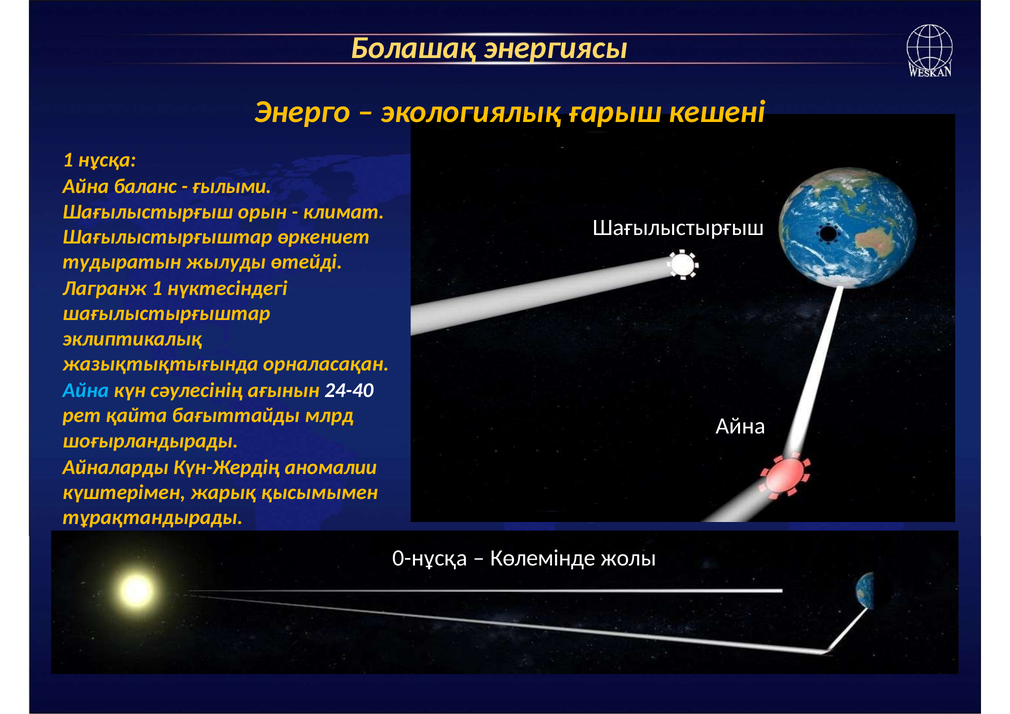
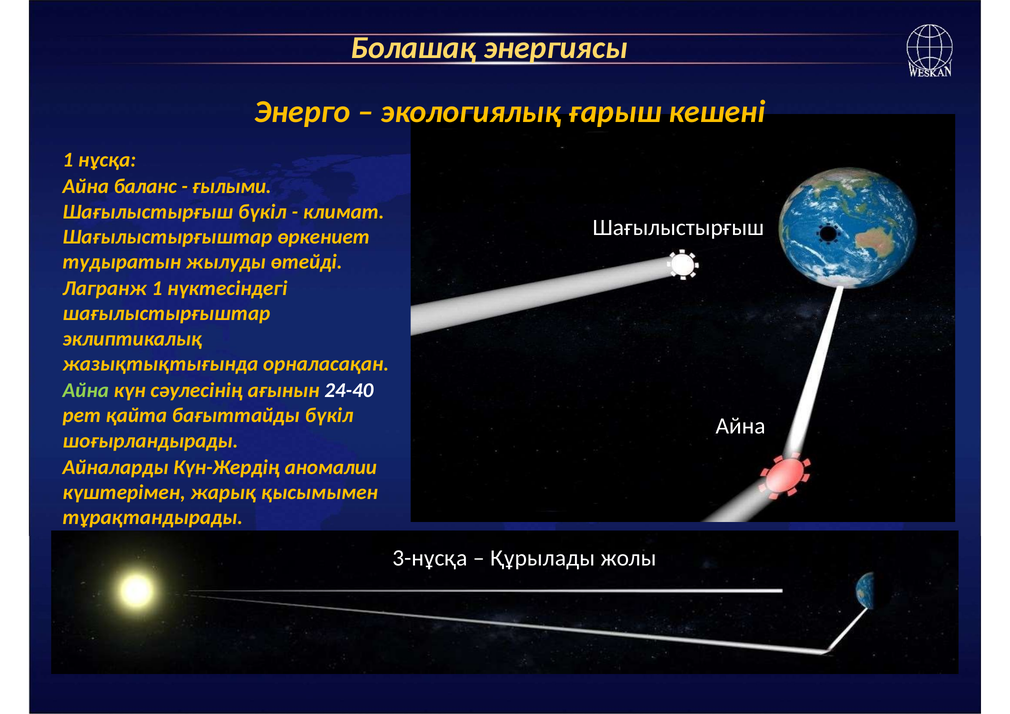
Шағылыстырғыш орын: орын -> бүкіл (262, 212)
Айна colour: light blue -> light green (86, 390)
бағыттайды млрд: млрд -> бүкіл (329, 416)
0-нұсқа: 0-нұсқа -> 3-нұсқа (430, 558)
Көлемінде: Көлемінде -> Құрылады (543, 558)
